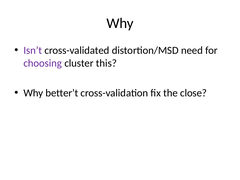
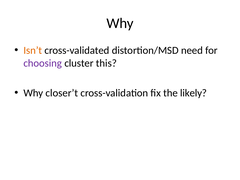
Isn’t colour: purple -> orange (33, 50)
better’t: better’t -> closer’t (62, 93)
close: close -> likely (194, 93)
